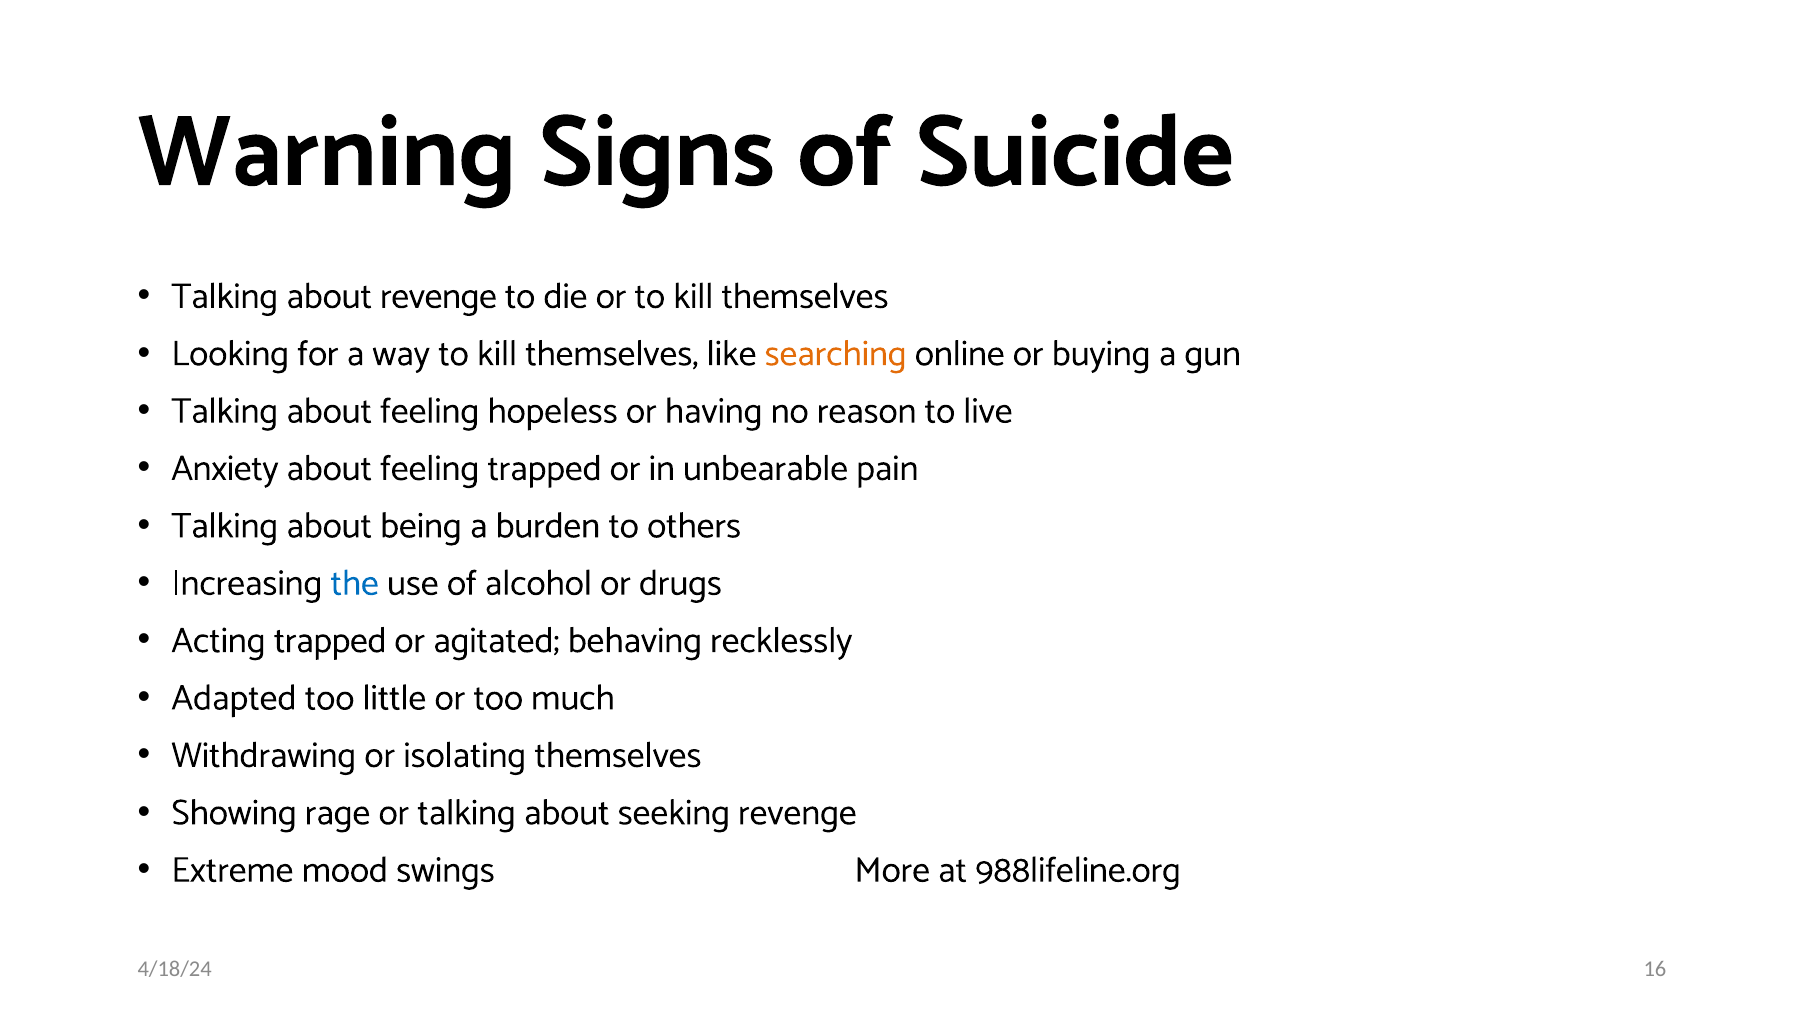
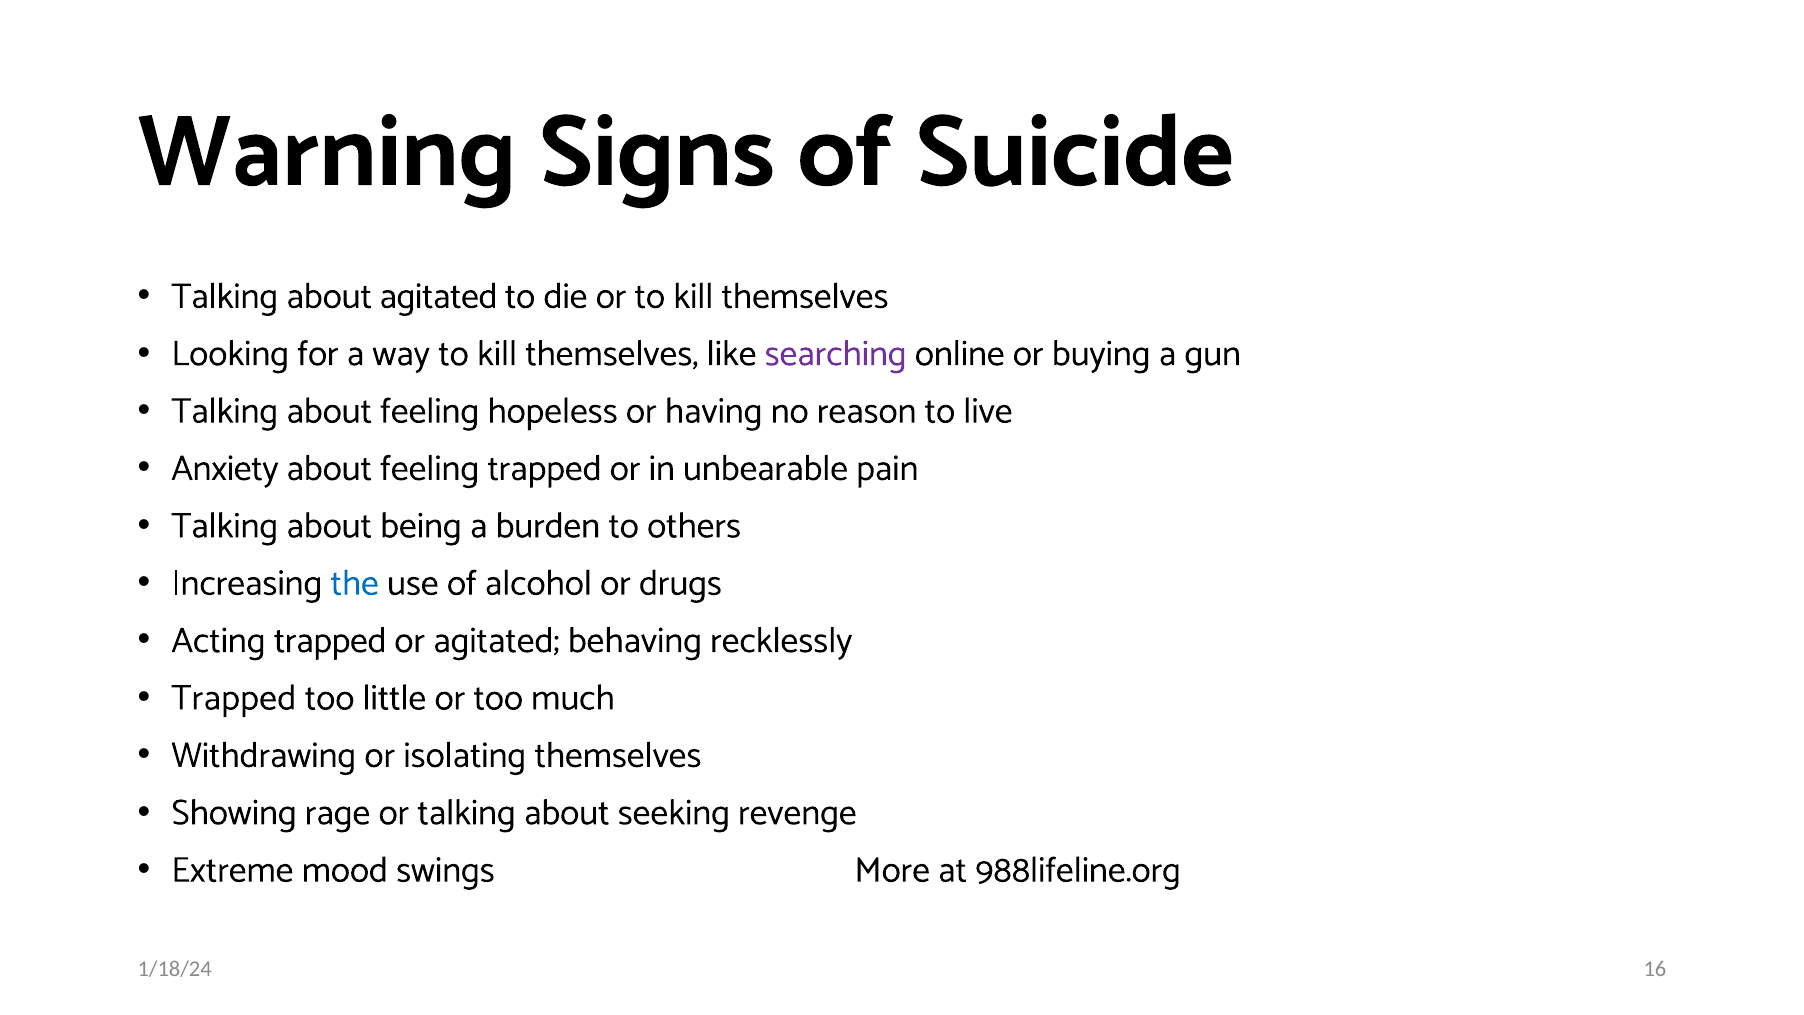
about revenge: revenge -> agitated (439, 296)
searching colour: orange -> purple (836, 353)
Adapted: Adapted -> Trapped (234, 698)
4/18/24: 4/18/24 -> 1/18/24 (175, 969)
